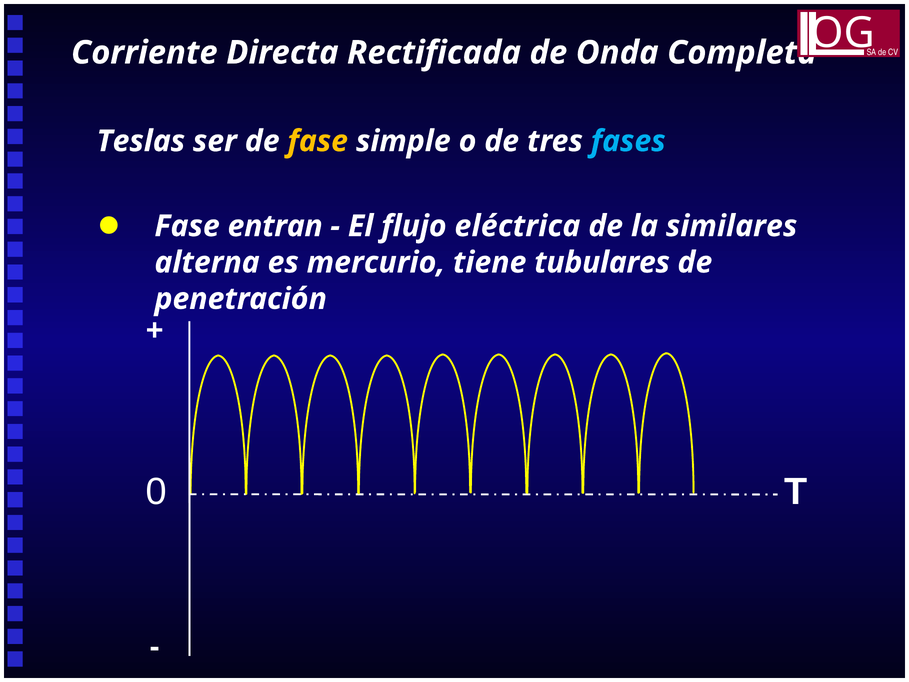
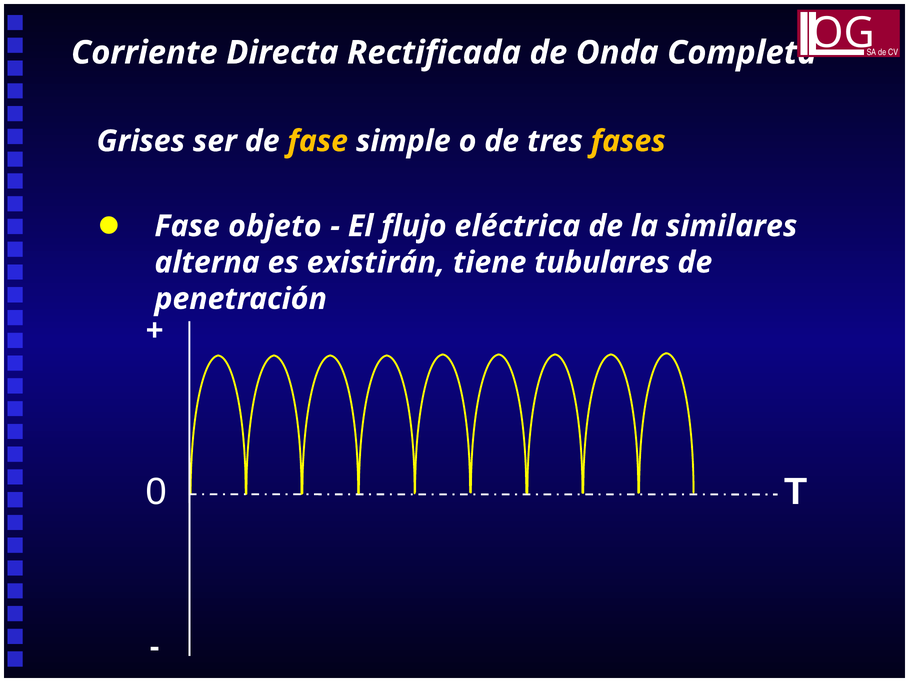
Teslas: Teslas -> Grises (141, 141)
fases colour: light blue -> yellow (628, 141)
entran: entran -> objeto (275, 226)
mercurio: mercurio -> existirán (376, 262)
